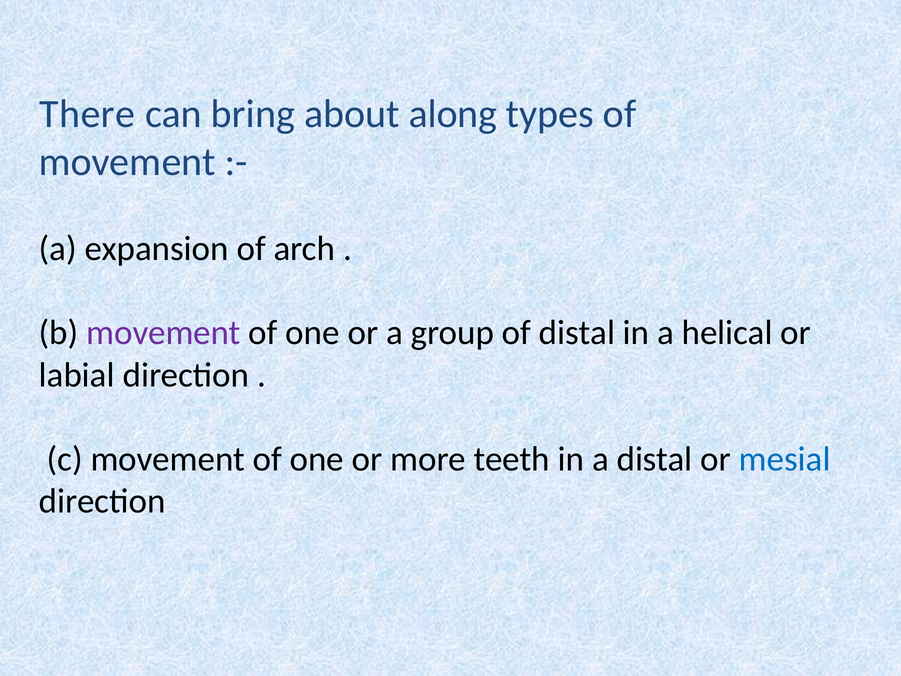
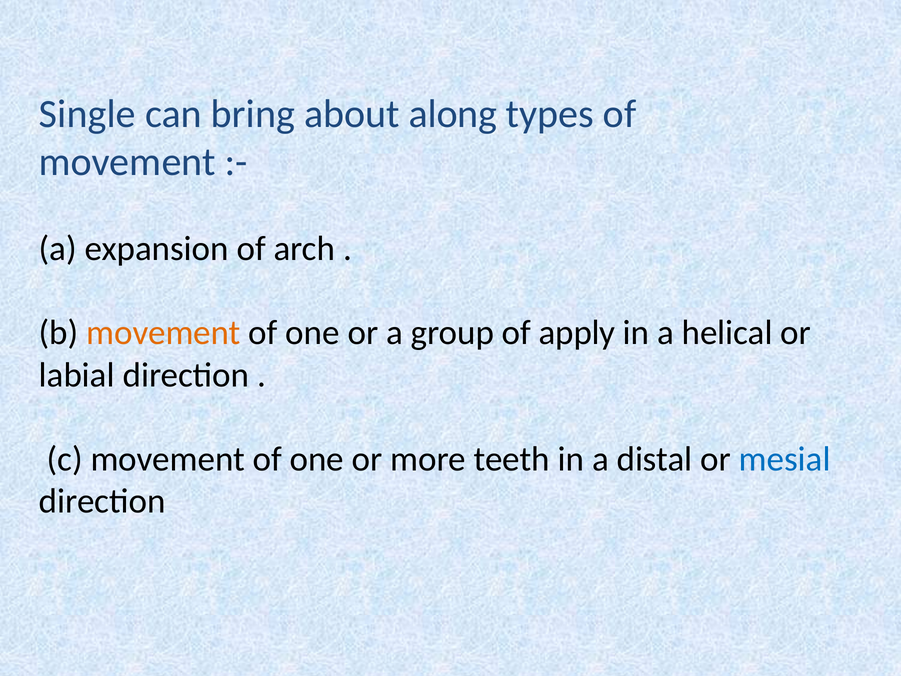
There: There -> Single (87, 114)
movement colour: purple -> orange (163, 333)
of distal: distal -> apply (577, 333)
